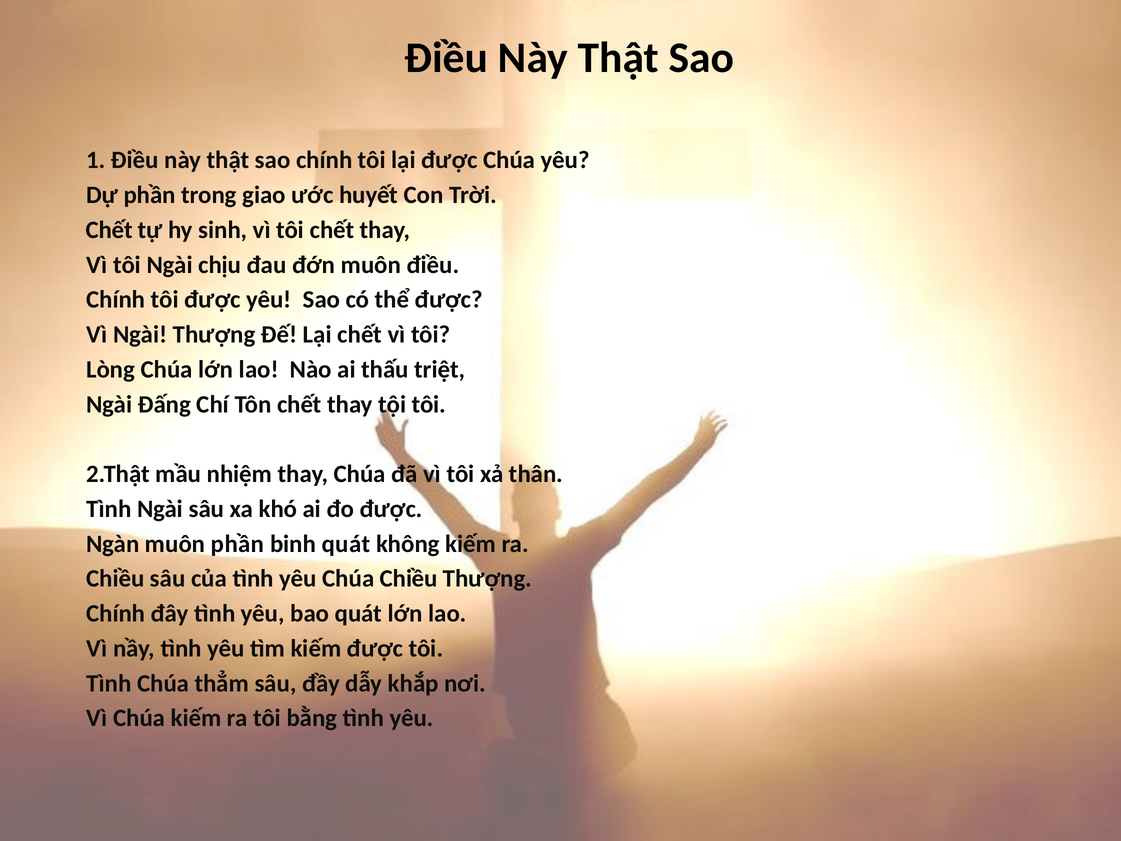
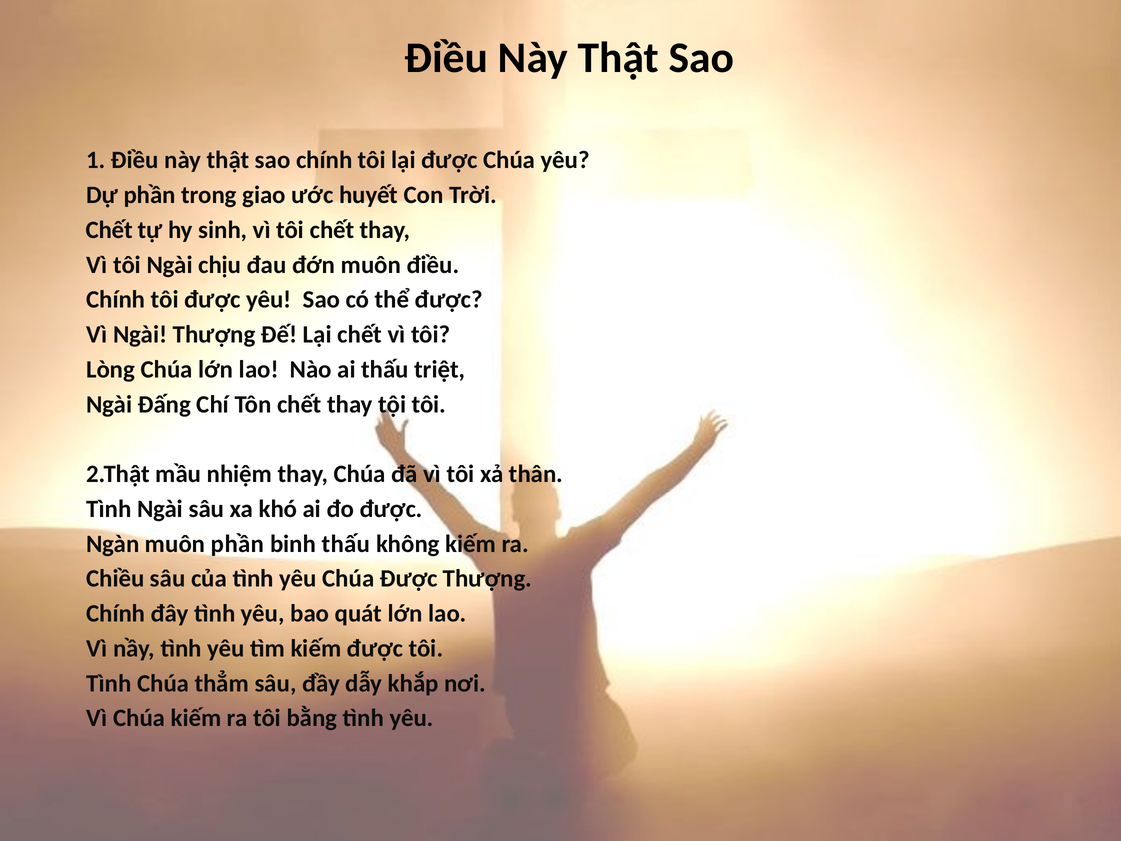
binh quát: quát -> thấu (346, 544)
Chúa Chiều: Chiều -> Được (409, 579)
